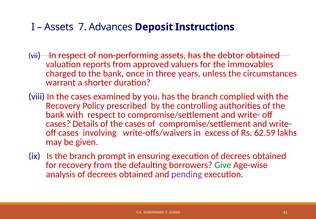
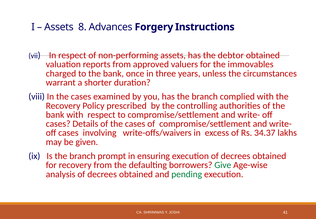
7: 7 -> 8 (82, 27)
Deposit: Deposit -> Forgery (154, 27)
62.59: 62.59 -> 34.37 (265, 133)
pending colour: purple -> green (187, 174)
